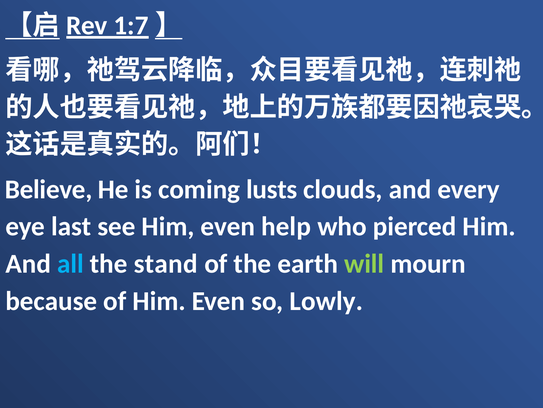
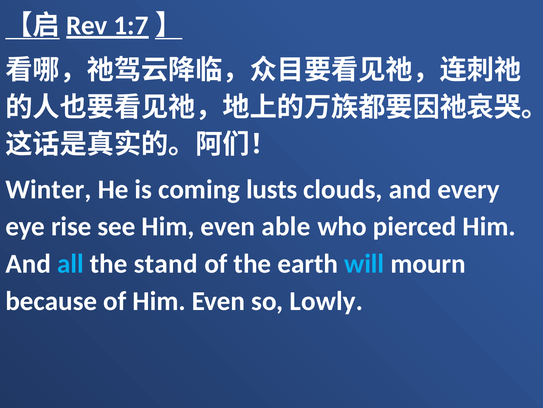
Believe: Believe -> Winter (48, 189)
last: last -> rise (71, 226)
help: help -> able (286, 226)
will colour: light green -> light blue (364, 263)
